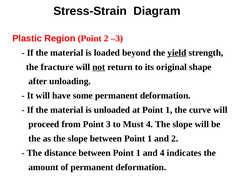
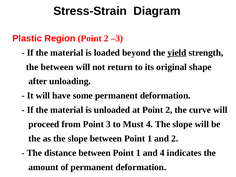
the fracture: fracture -> between (57, 67)
not underline: present -> none (99, 67)
at Point 1: 1 -> 2 (169, 110)
